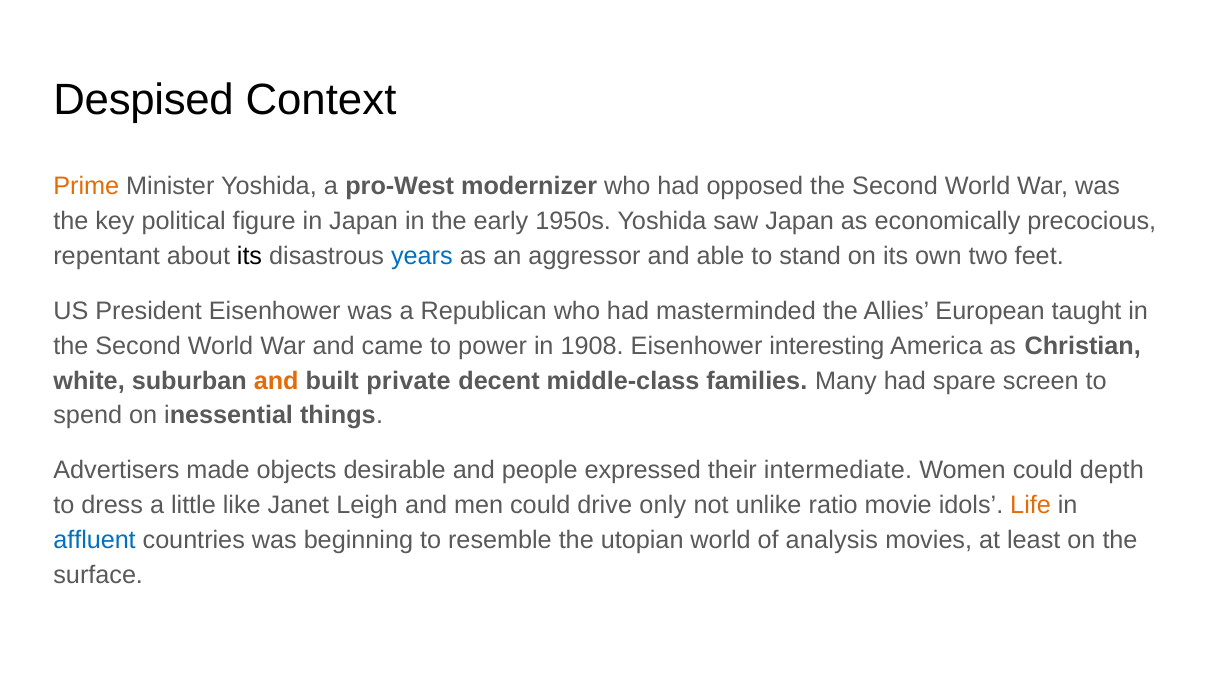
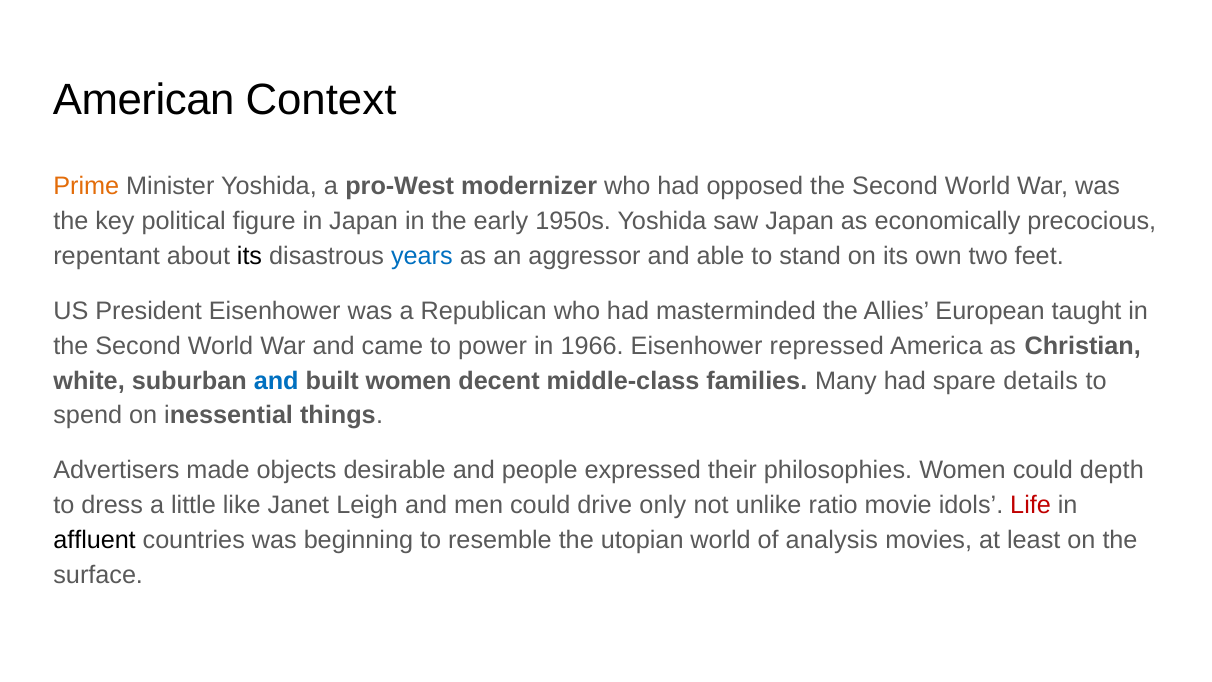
Despised: Despised -> American (144, 100)
1908: 1908 -> 1966 (592, 346)
interesting: interesting -> repressed (827, 346)
and colour: orange -> blue (276, 381)
built private: private -> women (409, 381)
screen: screen -> details (1041, 381)
intermediate: intermediate -> philosophies (838, 471)
Life colour: orange -> red (1031, 505)
affluent colour: blue -> black (95, 540)
